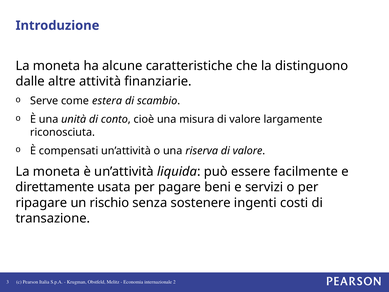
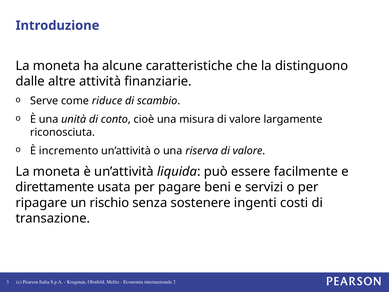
estera: estera -> riduce (107, 101)
compensati: compensati -> incremento (69, 151)
